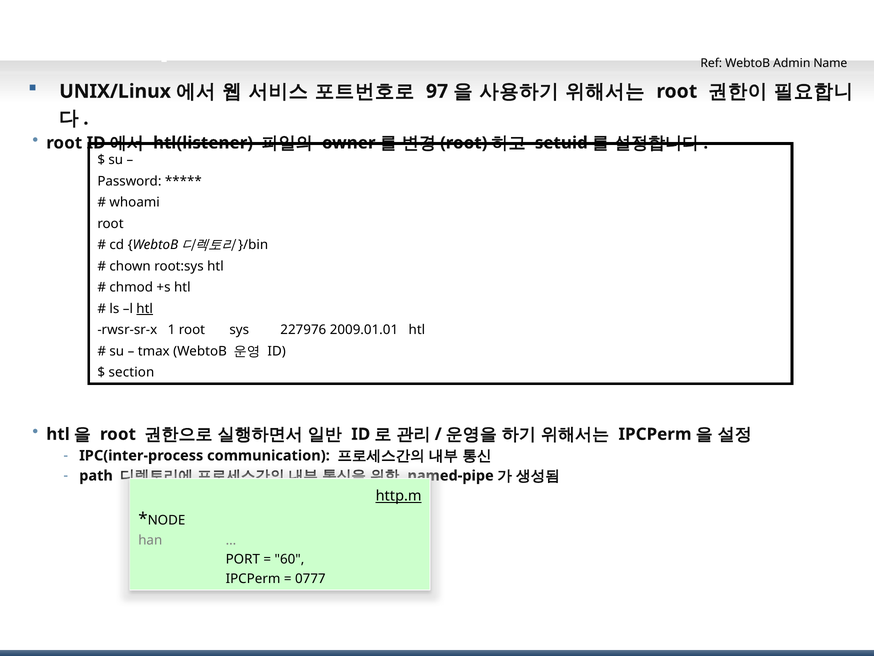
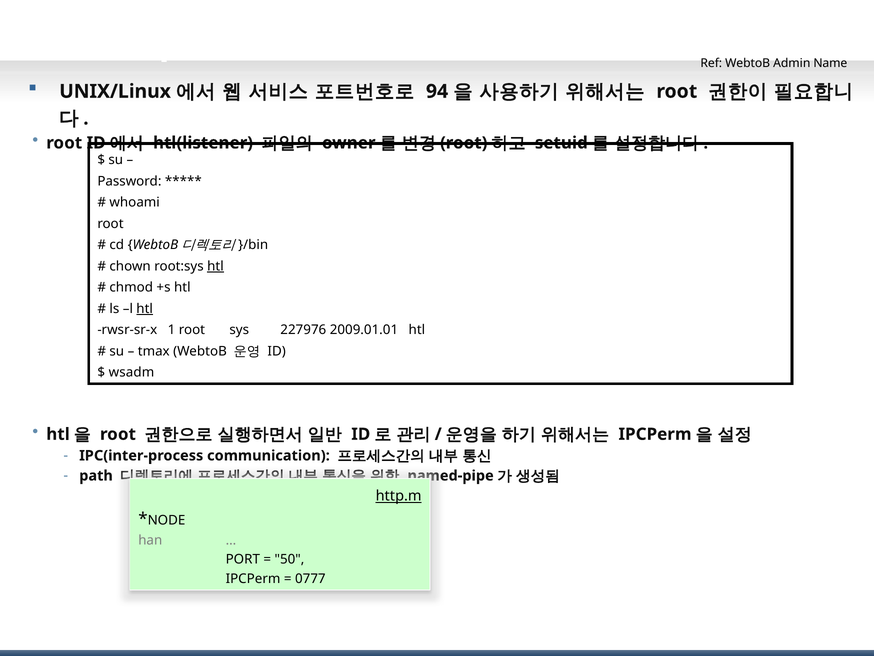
97: 97 -> 94 (437, 91)
htl underline: none -> present (215, 266)
section: section -> wsadm (131, 372)
60: 60 -> 50 (289, 559)
